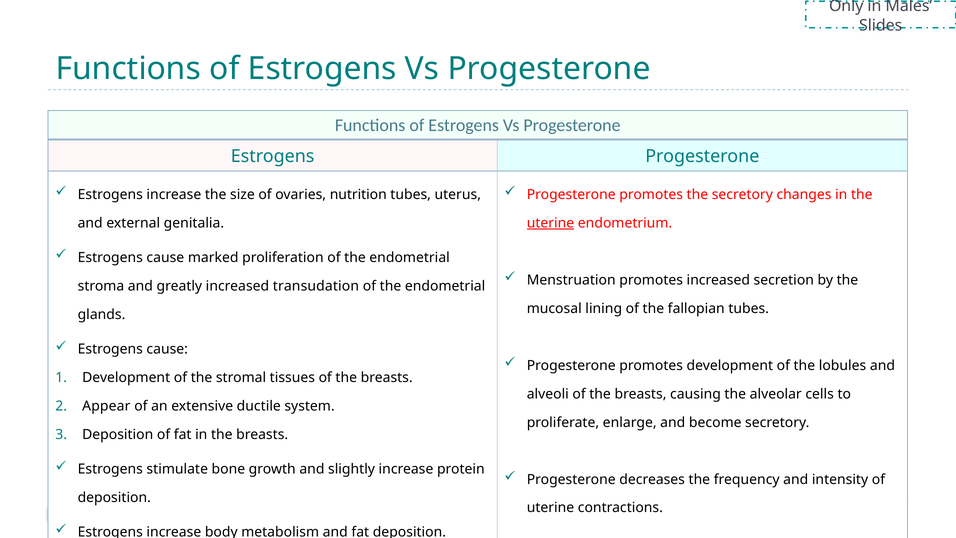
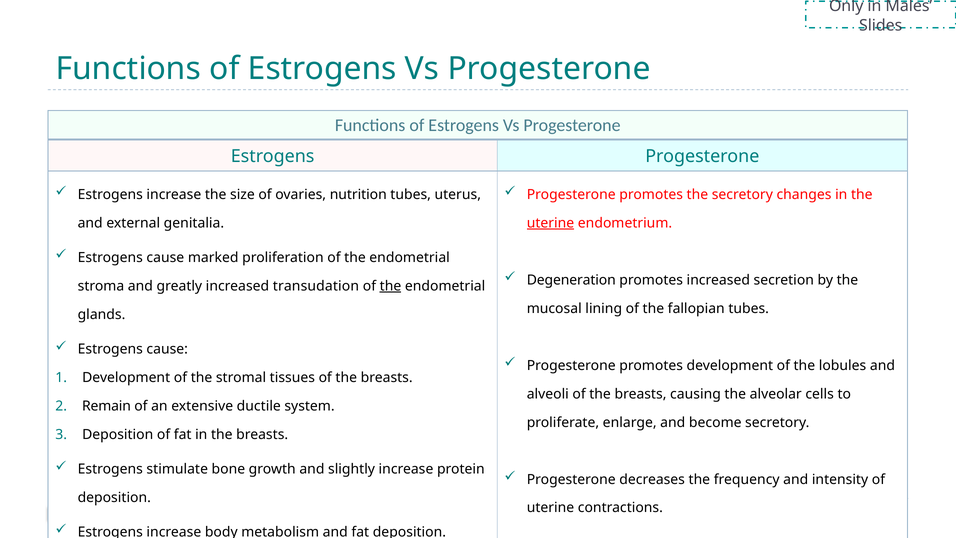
Menstruation: Menstruation -> Degeneration (571, 280)
the underline: none -> present (390, 286)
Appear: Appear -> Remain (106, 406)
